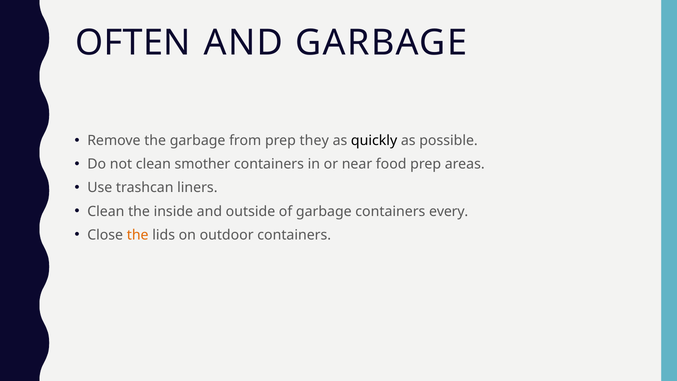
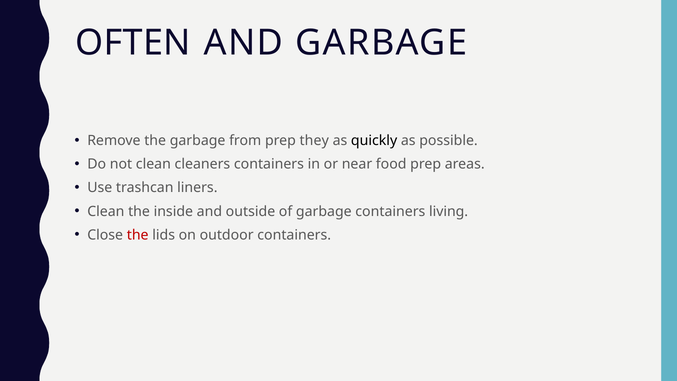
smother: smother -> cleaners (202, 164)
every: every -> living (449, 211)
the colour: orange -> red (138, 235)
